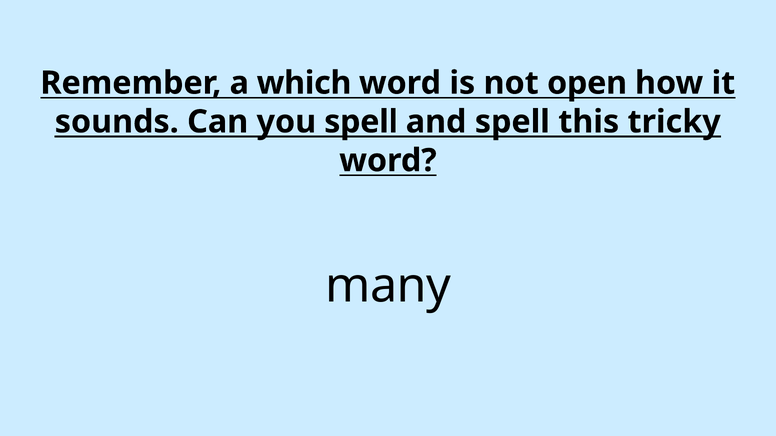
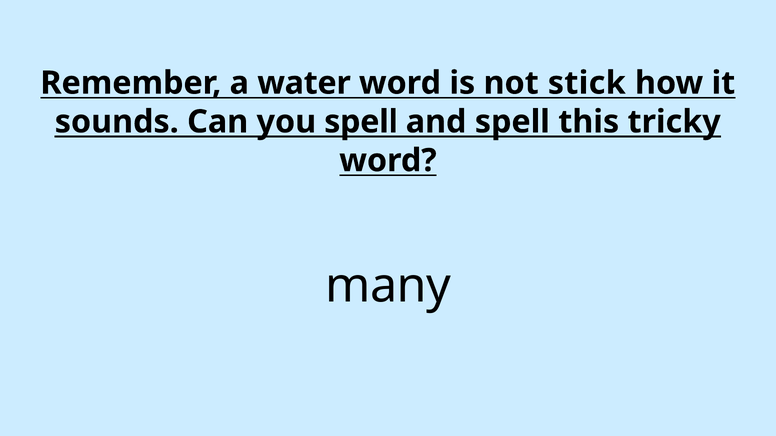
which: which -> water (304, 83)
open: open -> stick (587, 83)
